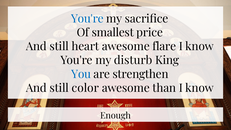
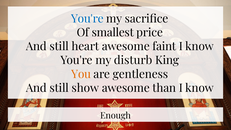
flare: flare -> faint (164, 46)
You colour: blue -> orange (81, 74)
strengthen: strengthen -> gentleness (140, 74)
color: color -> show (85, 88)
